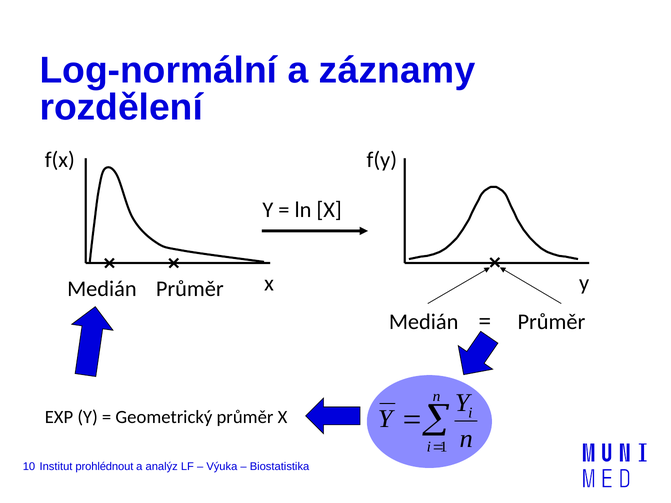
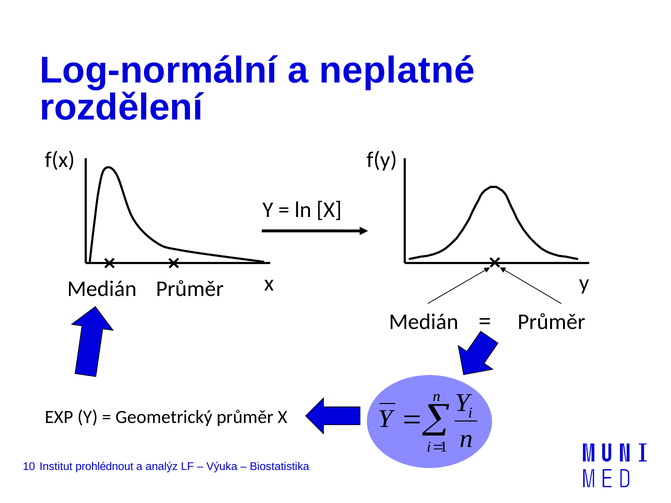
záznamy: záznamy -> neplatné (397, 70)
